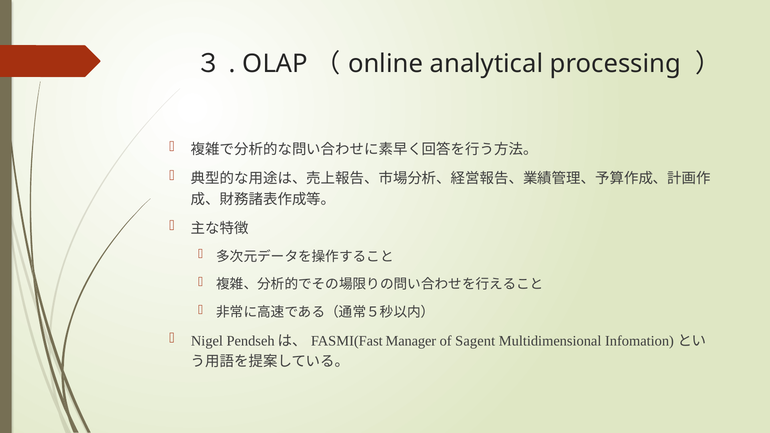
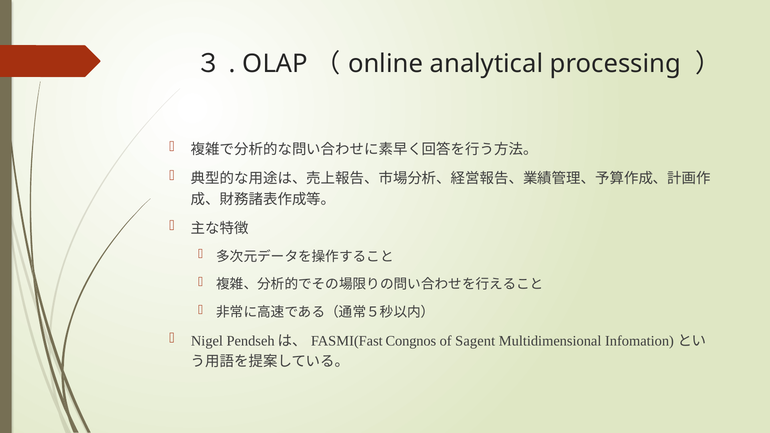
Manager: Manager -> Congnos (411, 341)
